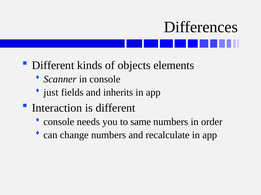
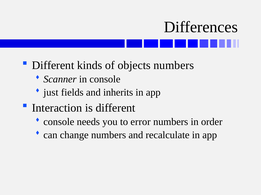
objects elements: elements -> numbers (174, 66)
same: same -> error (141, 122)
